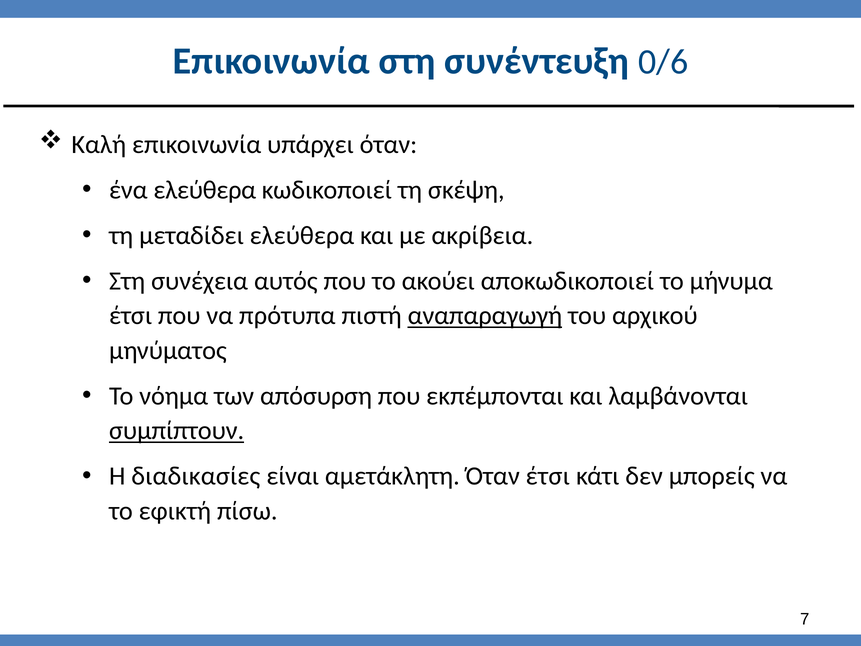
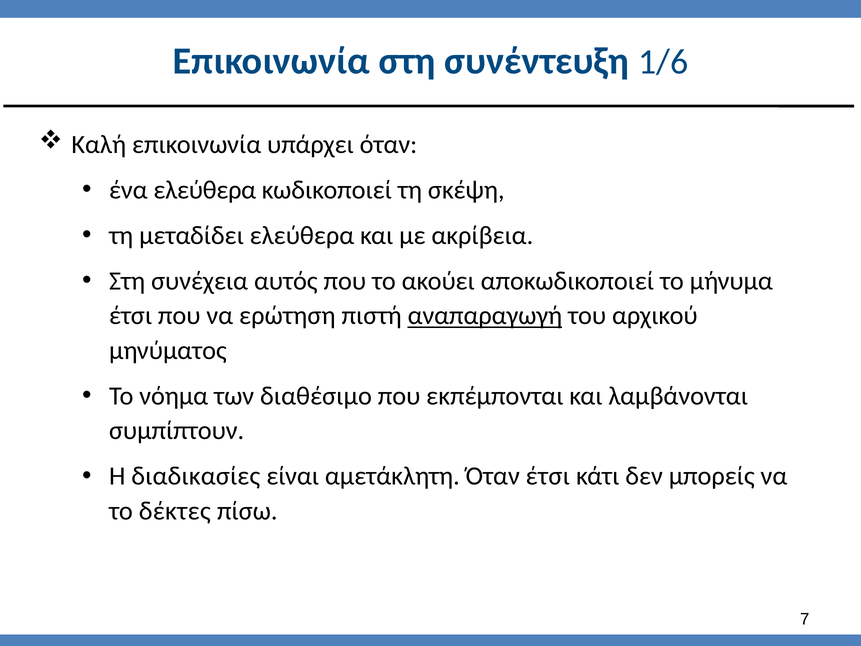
0/6: 0/6 -> 1/6 (663, 62)
πρότυπα: πρότυπα -> ερώτηση (287, 316)
απόσυρση: απόσυρση -> διαθέσιμο (316, 396)
συμπίπτουν underline: present -> none (177, 431)
εφικτή: εφικτή -> δέκτες (175, 511)
